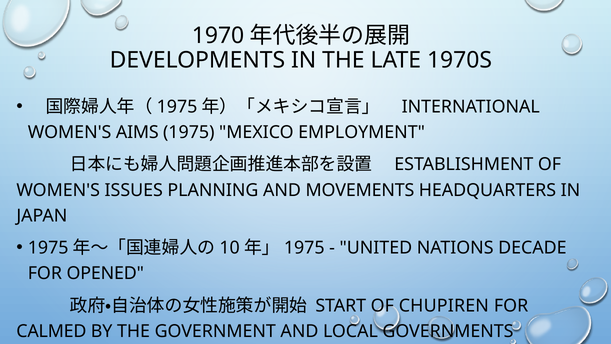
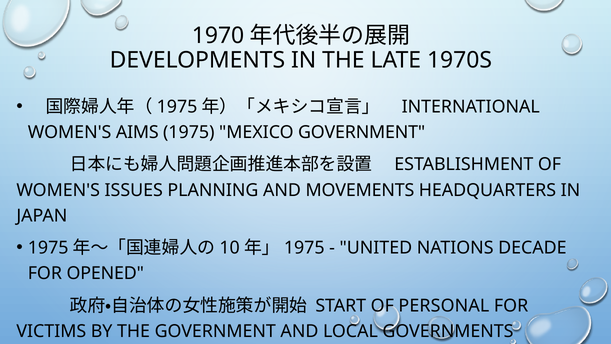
MEXICO EMPLOYMENT: EMPLOYMENT -> GOVERNMENT (362, 132)
CHUPIREN: CHUPIREN -> PERSONAL (444, 305)
CALMED: CALMED -> VICTIMS (51, 331)
